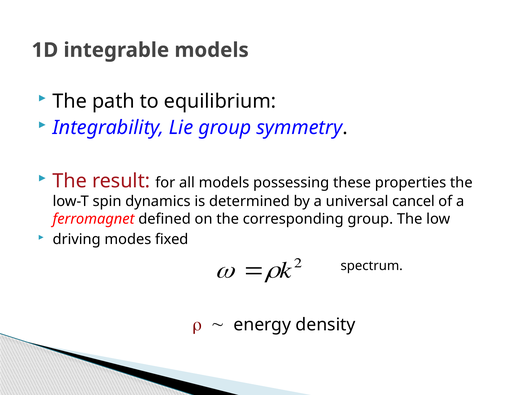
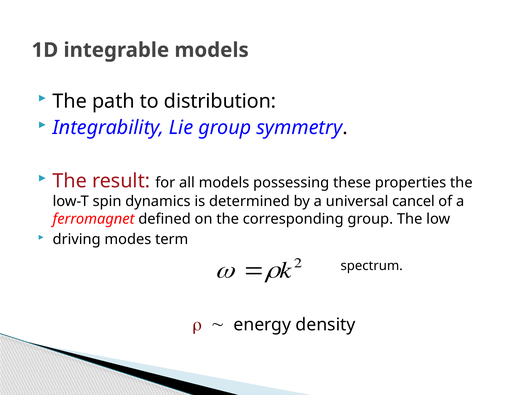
equilibrium: equilibrium -> distribution (220, 101)
fixed: fixed -> term (172, 240)
